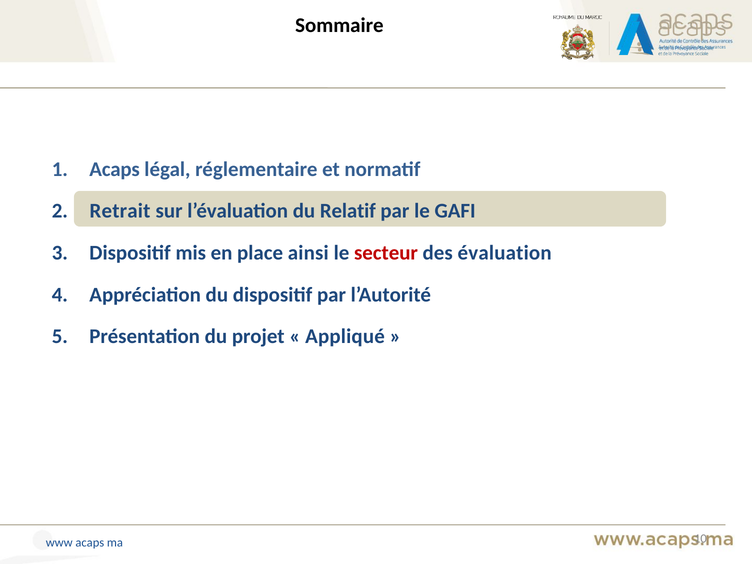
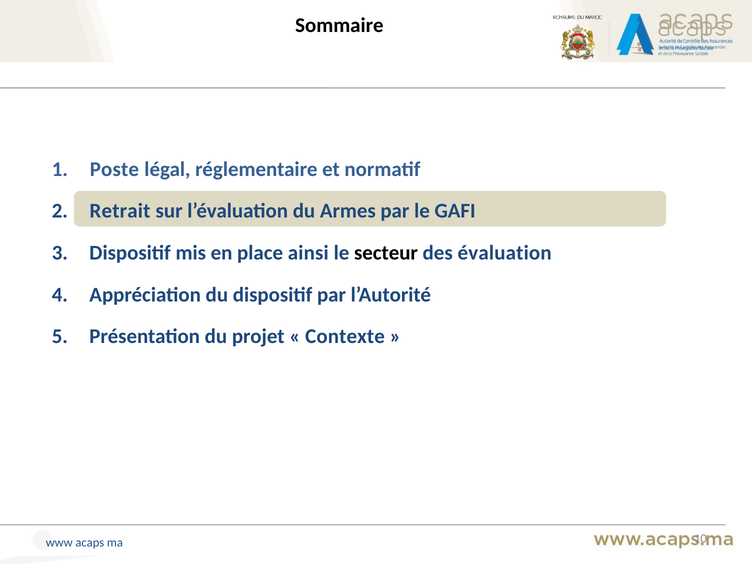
Acaps: Acaps -> Poste (114, 169)
Relatif: Relatif -> Armes (348, 211)
secteur colour: red -> black (386, 253)
Appliqué: Appliqué -> Contexte (345, 336)
